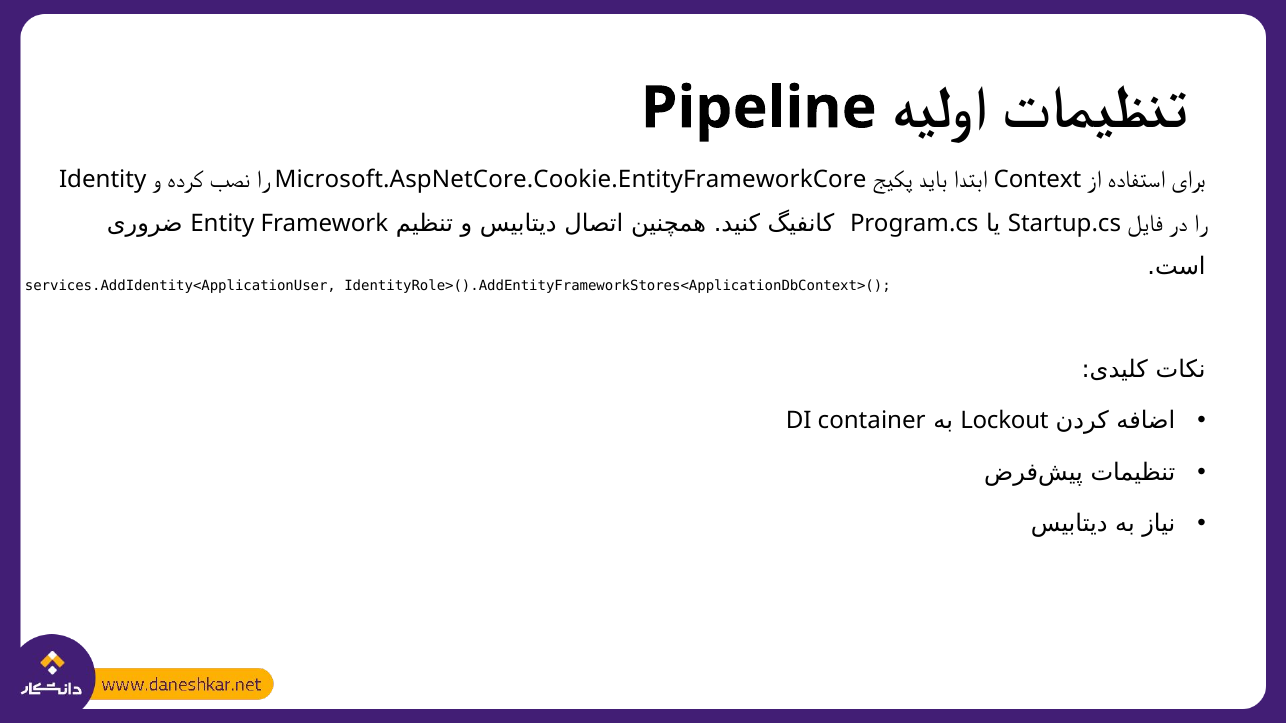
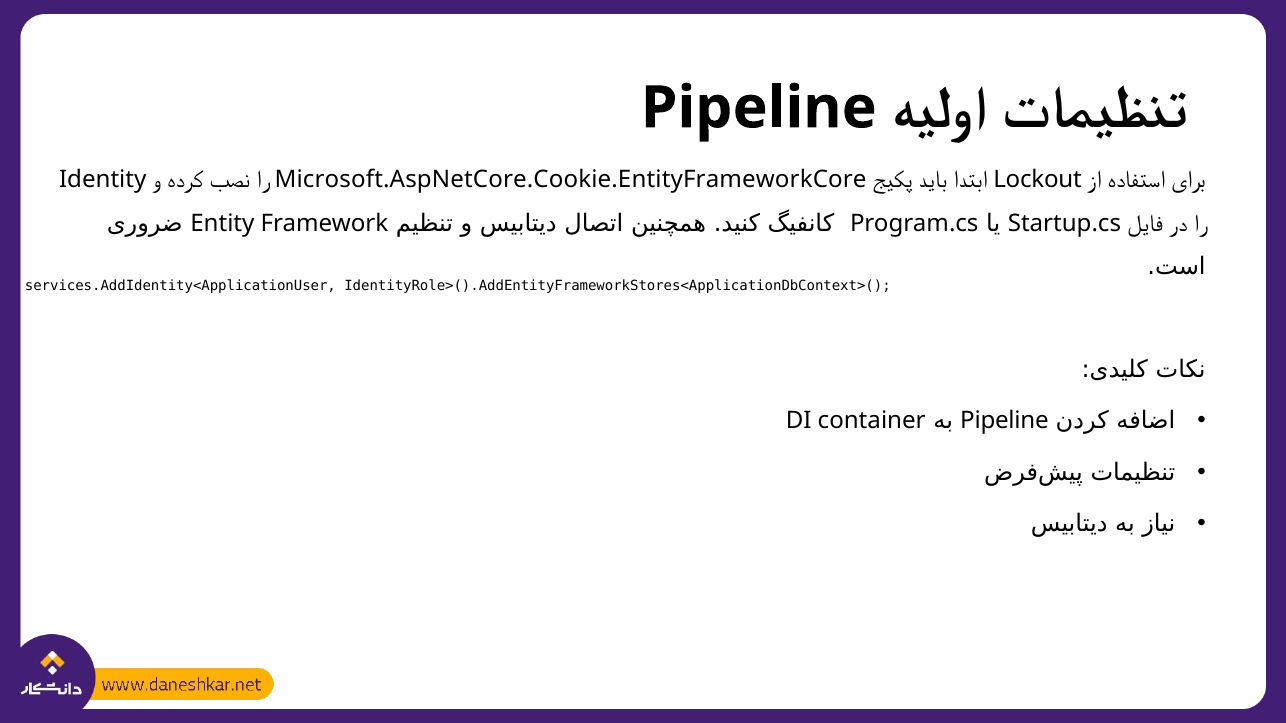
Context: Context -> Lockout (1038, 180)
Lockout: Lockout -> Pipeline (1004, 421)
